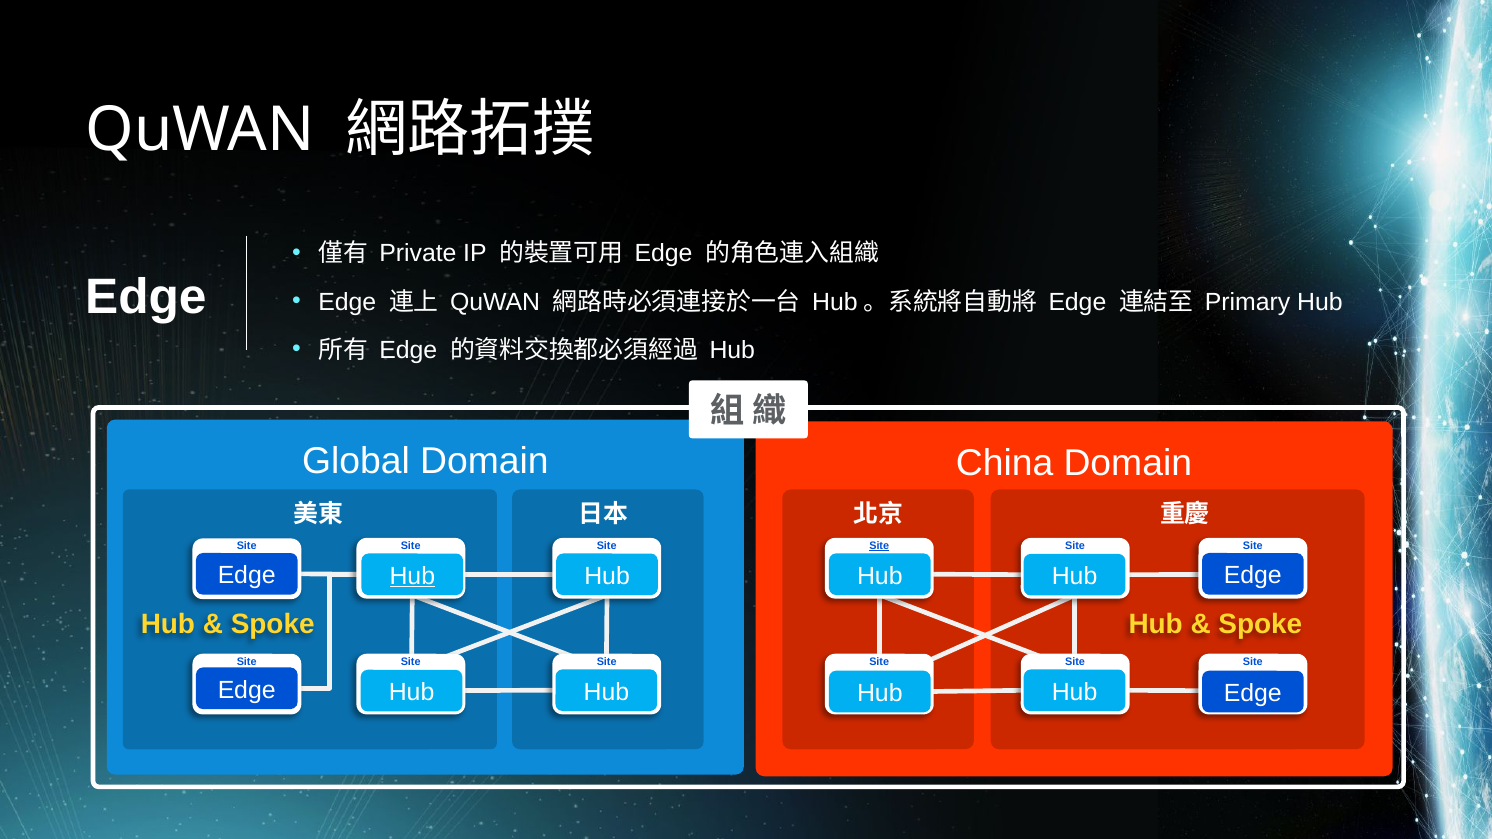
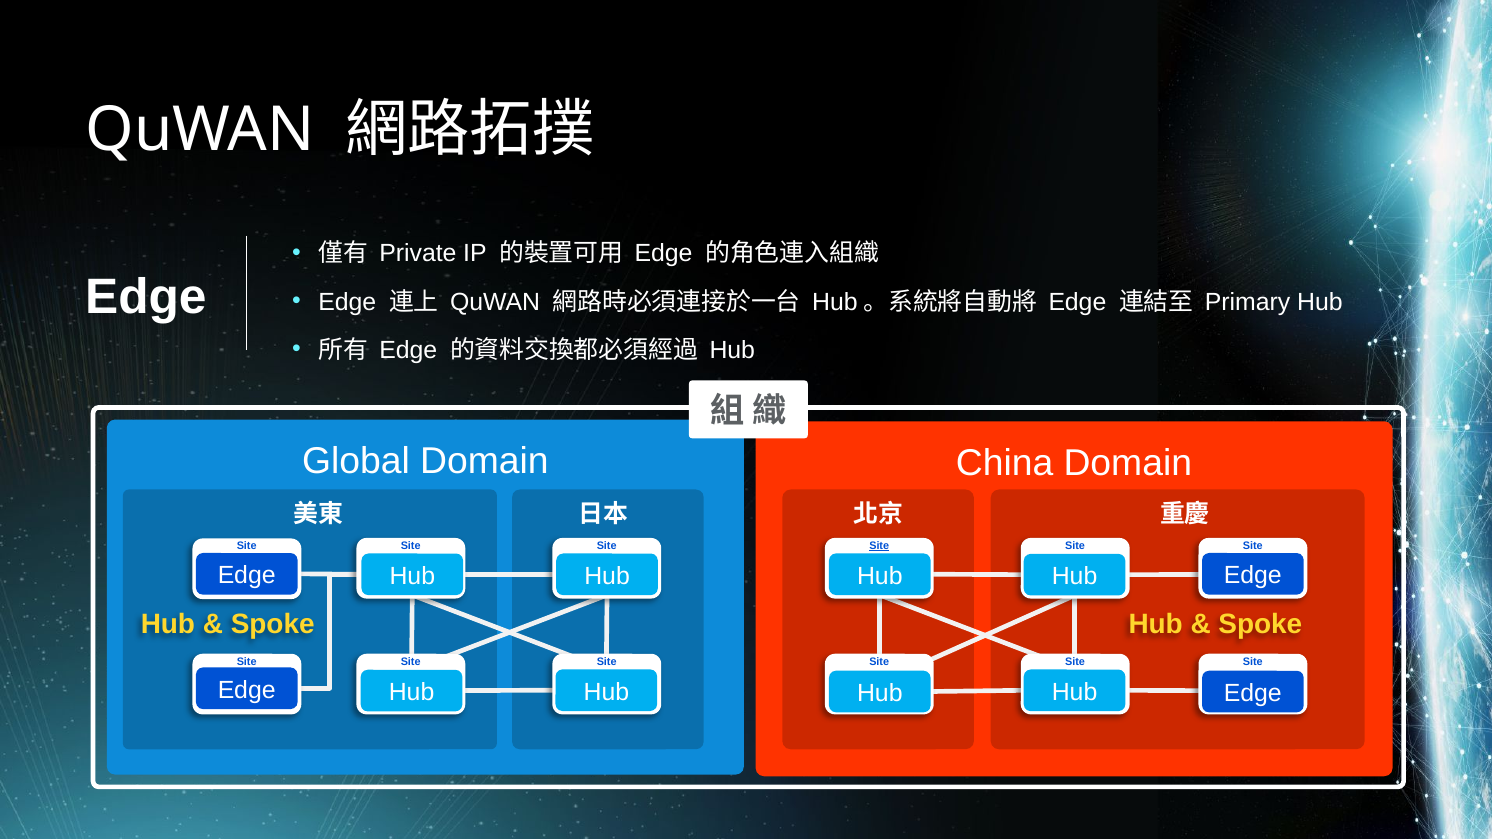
Hub underline: present -> none (412, 576)
